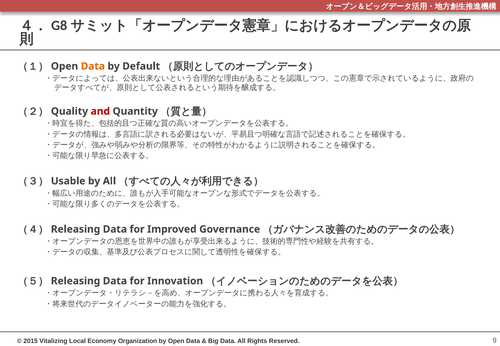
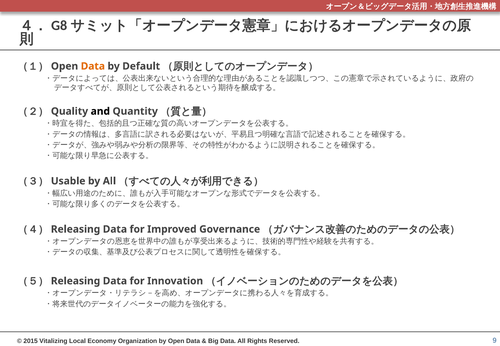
and colour: red -> black (100, 111)
